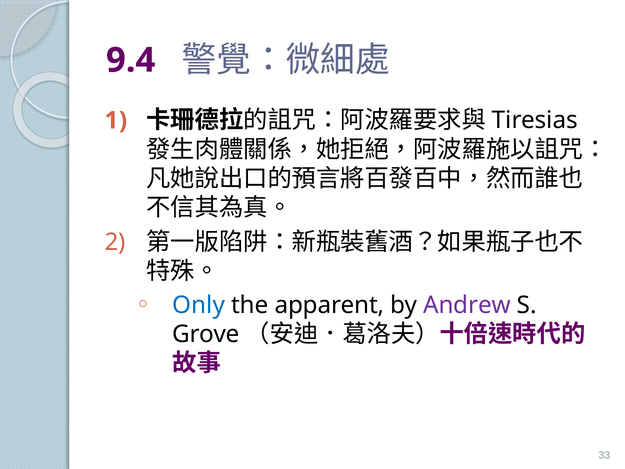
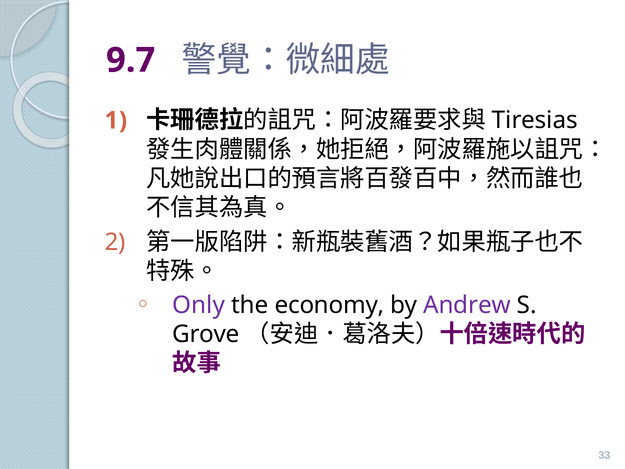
9.4: 9.4 -> 9.7 (131, 60)
Only colour: blue -> purple (199, 305)
apparent: apparent -> economy (330, 305)
